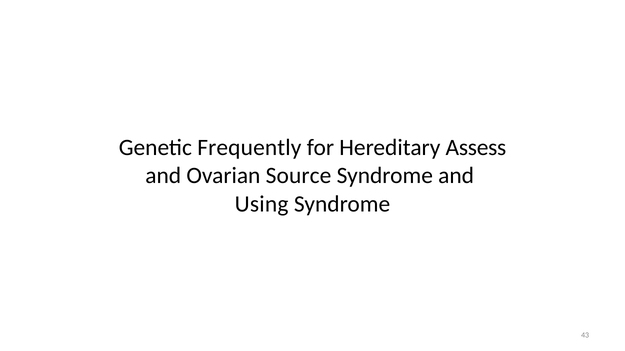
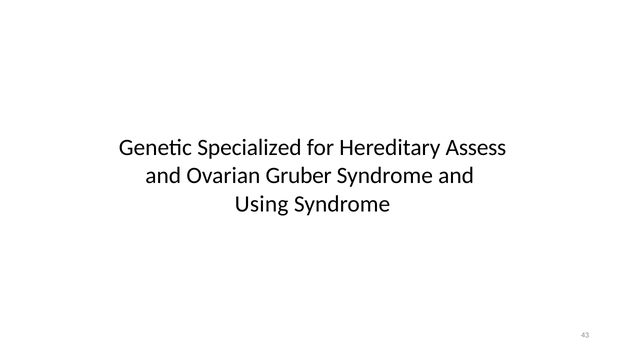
Frequently: Frequently -> Specialized (249, 148)
Source: Source -> Gruber (299, 176)
